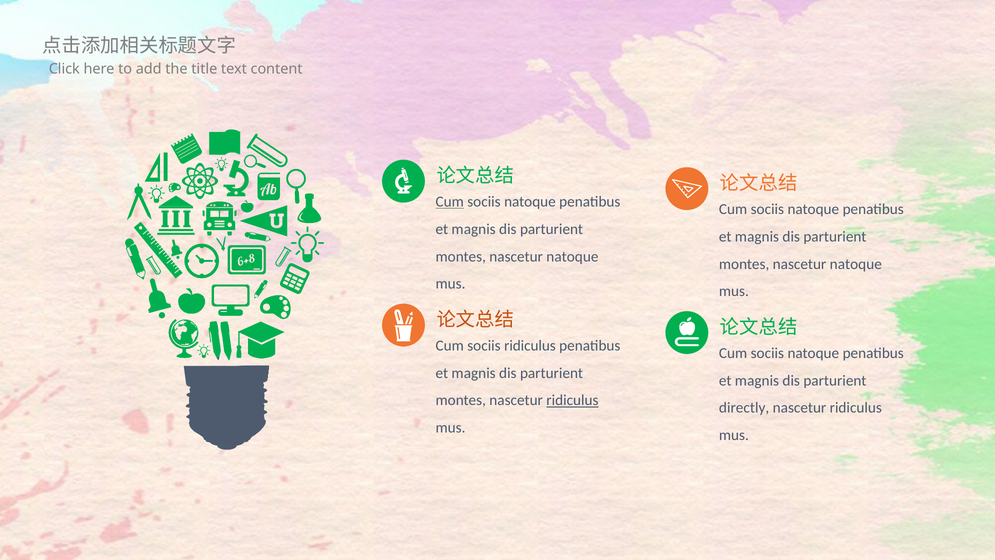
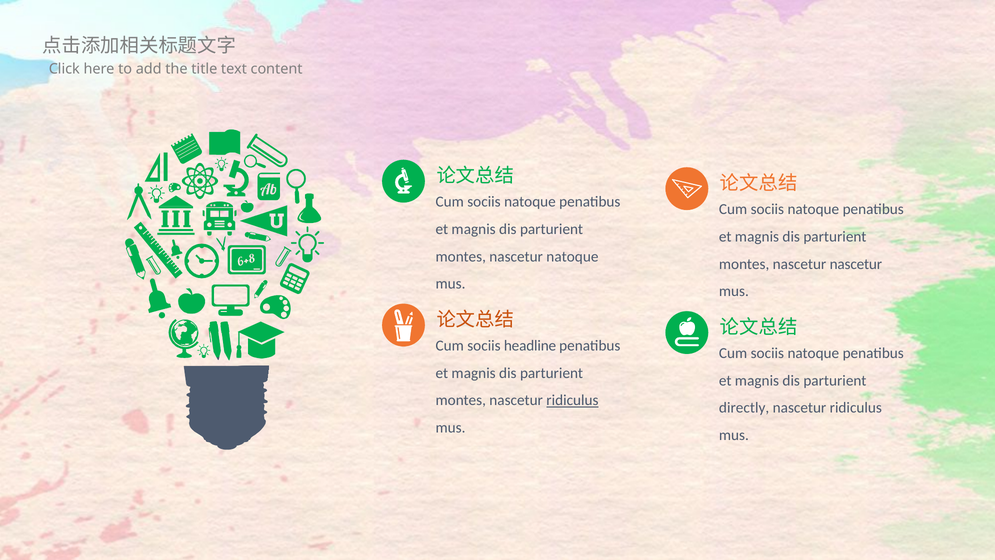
Cum underline: present -> none (450, 202)
natoque: natoque -> nascetur (856, 264)
sociis ridiculus: ridiculus -> headline (530, 345)
